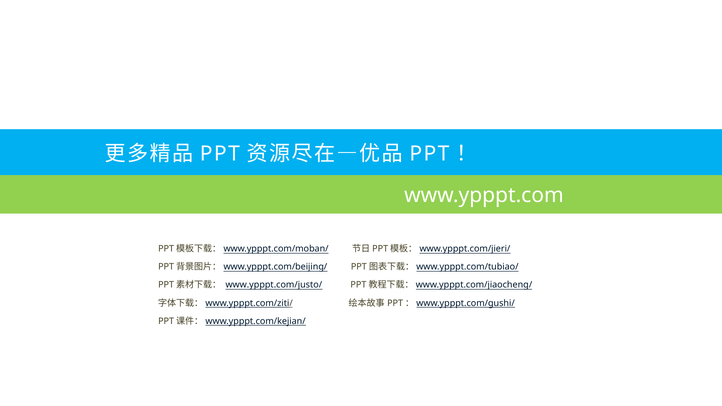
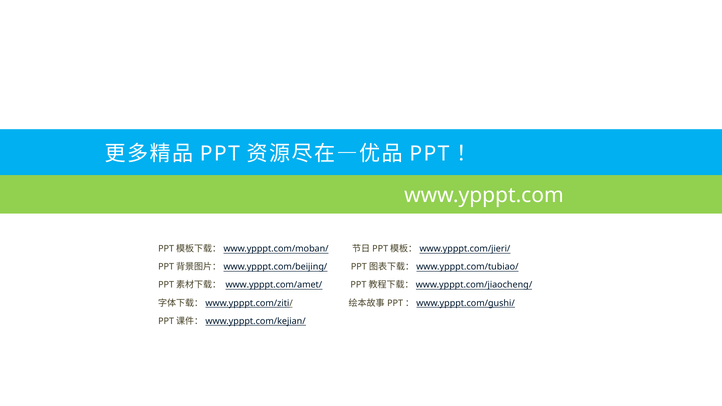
www.ypppt.com/justo/: www.ypppt.com/justo/ -> www.ypppt.com/amet/ (274, 285)
